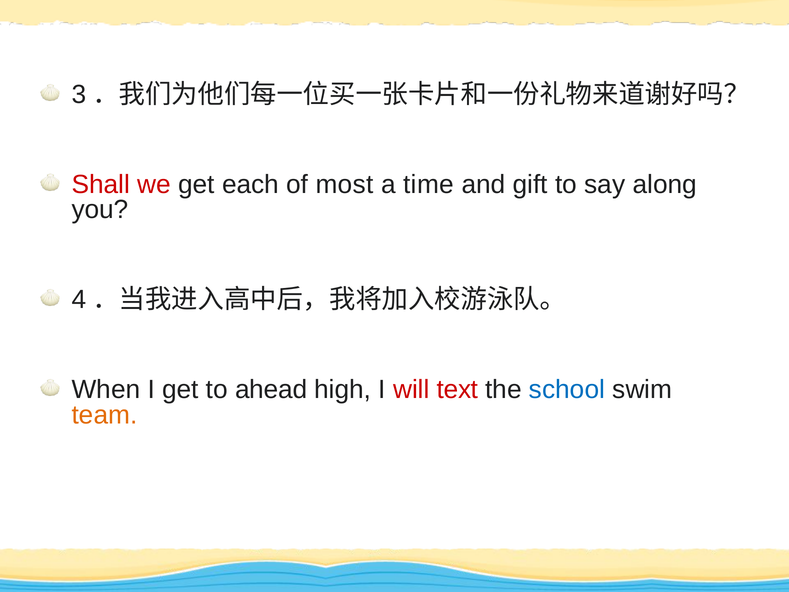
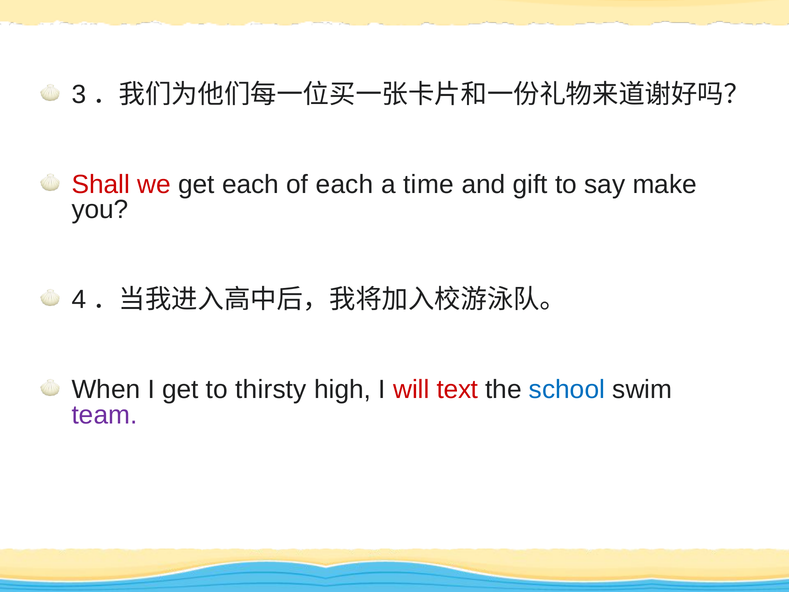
of most: most -> each (345, 184)
along: along -> make (665, 184)
ahead: ahead -> thirsty (271, 389)
team colour: orange -> purple (104, 415)
